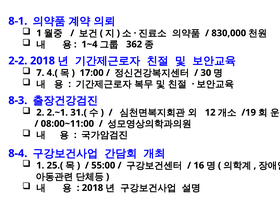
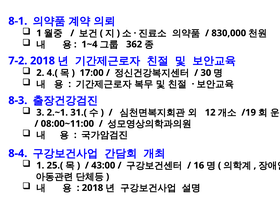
2-2: 2-2 -> 7-2 (18, 61)
7: 7 -> 2 (40, 73)
2: 2 -> 3 (40, 113)
55:00: 55:00 -> 43:00 (103, 165)
